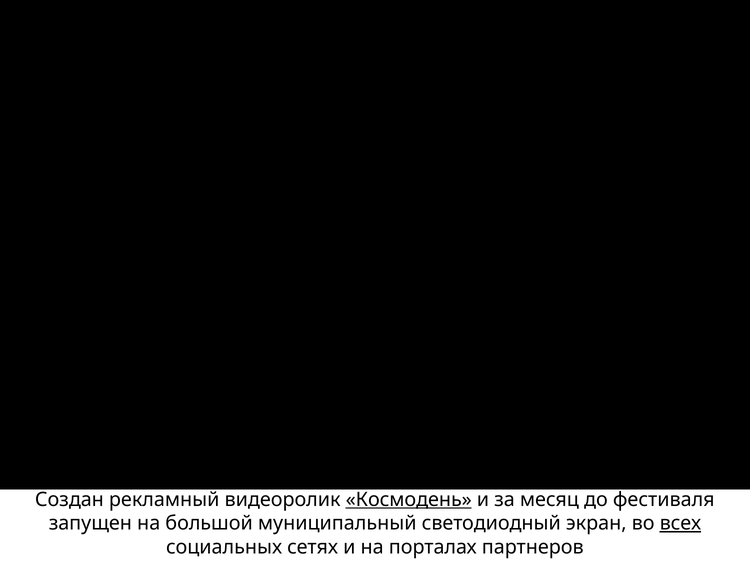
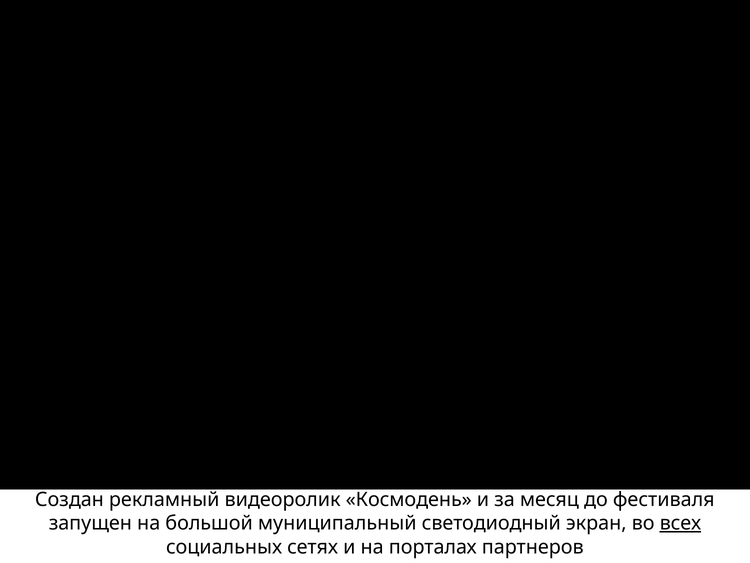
Космодень underline: present -> none (409, 499)
